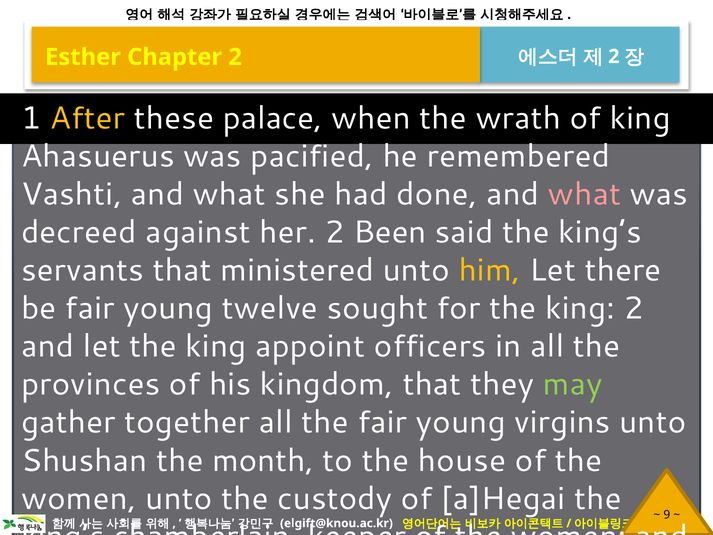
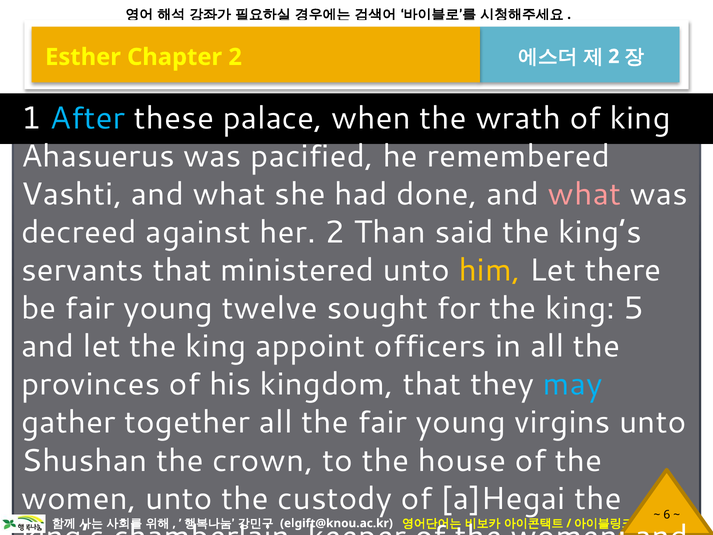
After colour: yellow -> light blue (87, 118)
Been: Been -> Than (390, 232)
king 2: 2 -> 5 (634, 308)
may colour: light green -> light blue (573, 384)
month: month -> crown (263, 460)
9: 9 -> 6 (667, 515)
